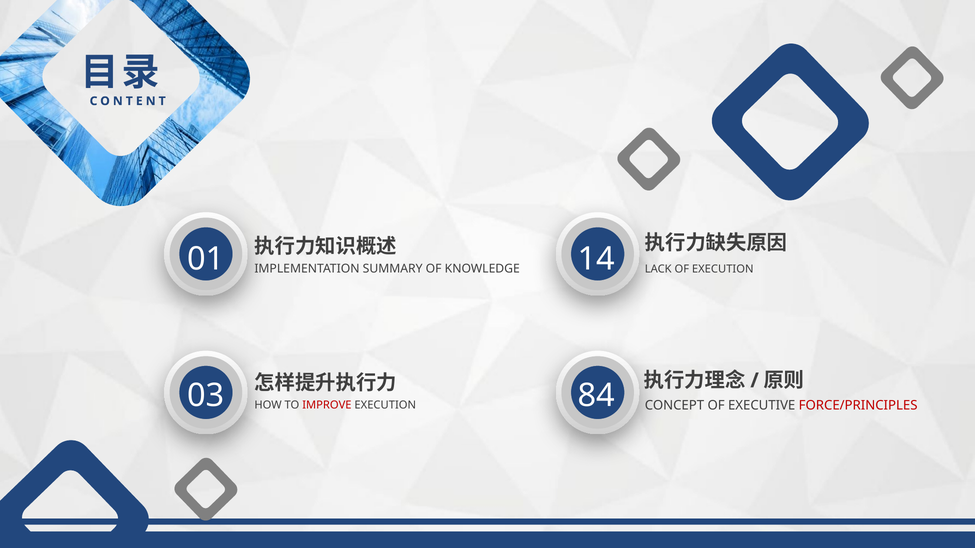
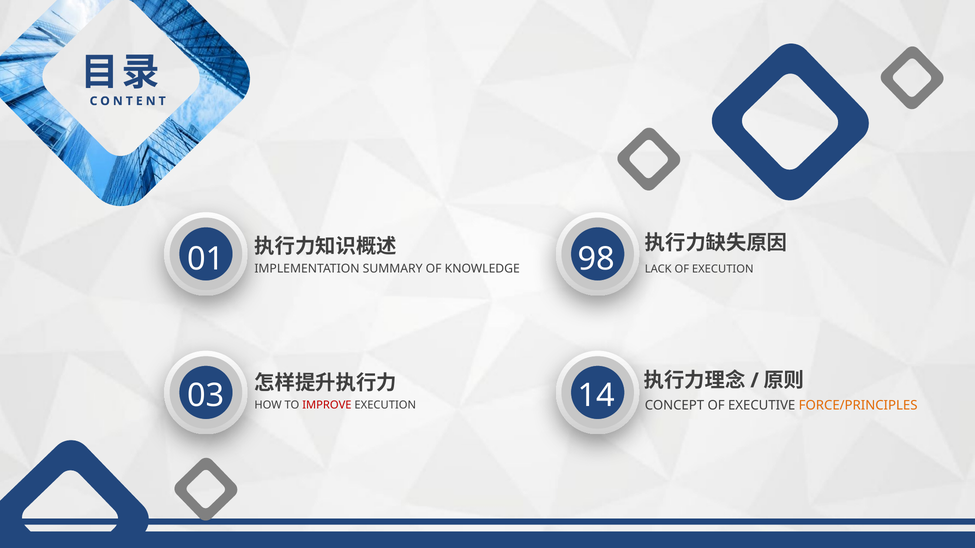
14: 14 -> 98 (596, 259)
FORCE/PRINCIPLES colour: red -> orange (858, 406)
84: 84 -> 14 (596, 396)
